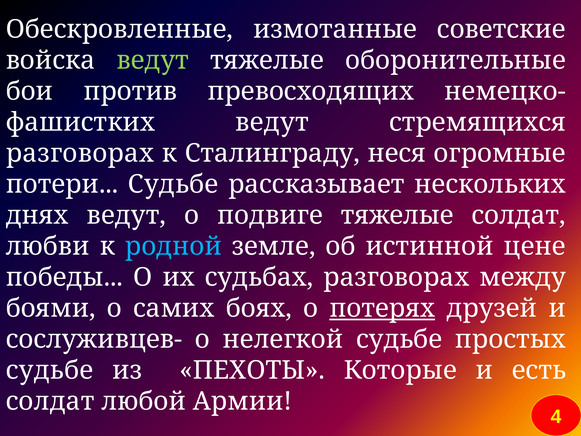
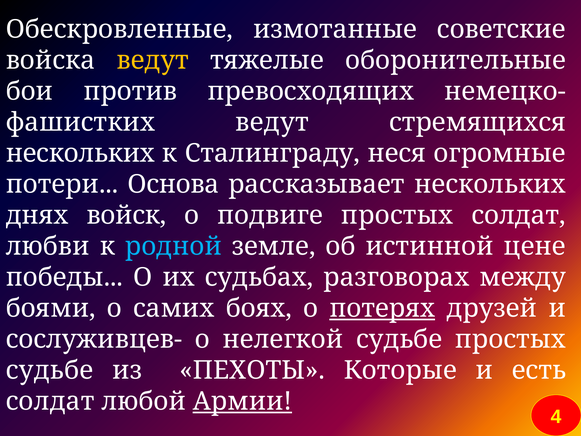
ведут colour: light green -> yellow (153, 60)
разговорах: разговорах -> нескольких (80, 153)
потери Судьбе: Судьбе -> Основа (173, 184)
днях ведут: ведут -> войск (127, 215)
подвиге тяжелые: тяжелые -> простых (397, 215)
Армии underline: none -> present (242, 401)
